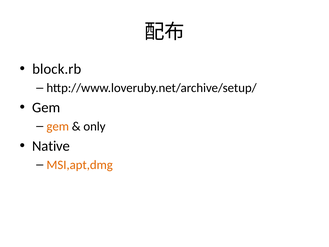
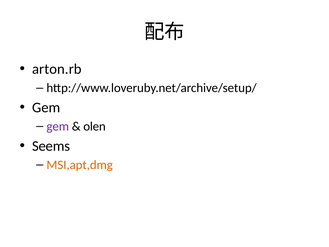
block.rb: block.rb -> arton.rb (57, 69)
gem colour: orange -> purple (58, 126)
only: only -> olen (95, 126)
Native: Native -> Seems (51, 146)
